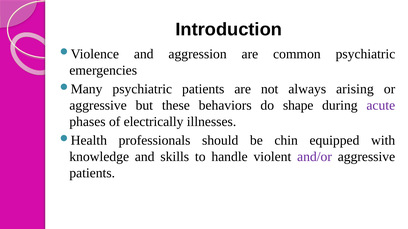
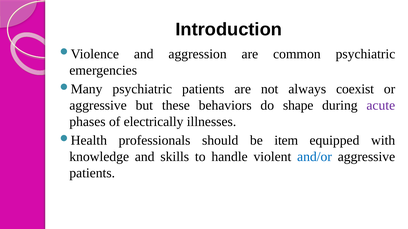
arising: arising -> coexist (355, 89)
chin: chin -> item (286, 141)
and/or colour: purple -> blue (315, 157)
